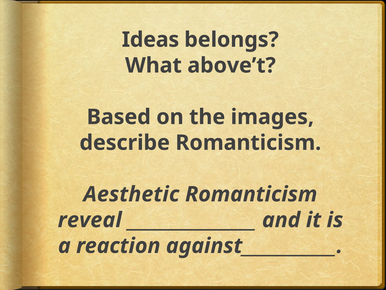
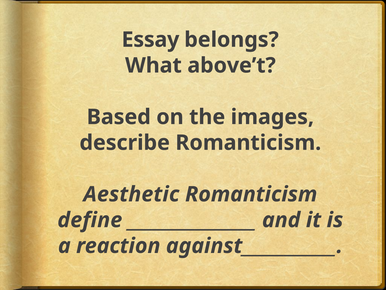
Ideas: Ideas -> Essay (150, 40)
reveal: reveal -> define (90, 220)
